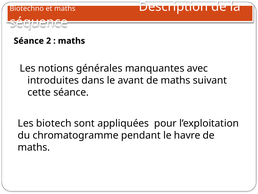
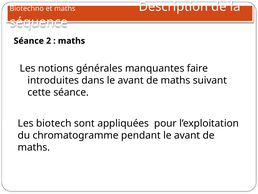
avec: avec -> faire (197, 68)
pendant le havre: havre -> avant (187, 135)
